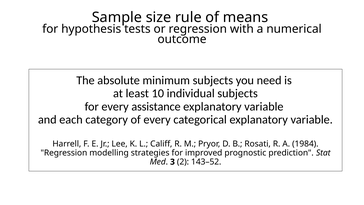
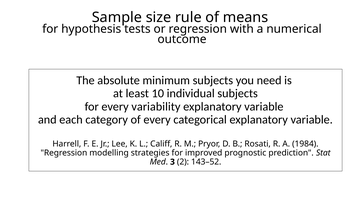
assistance: assistance -> variability (156, 106)
